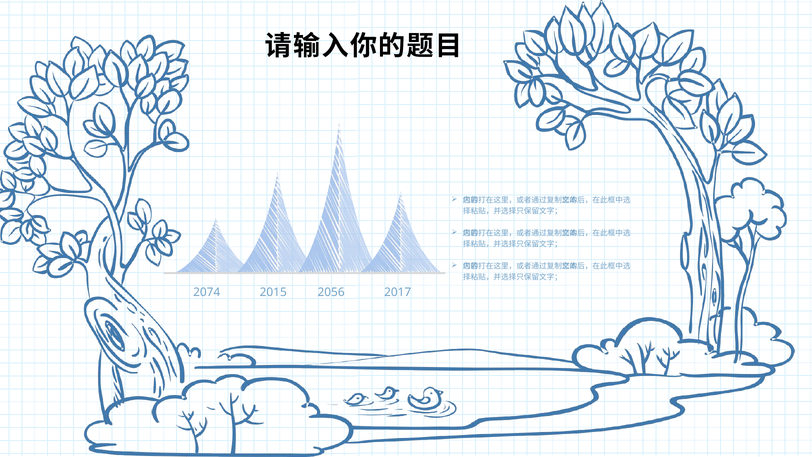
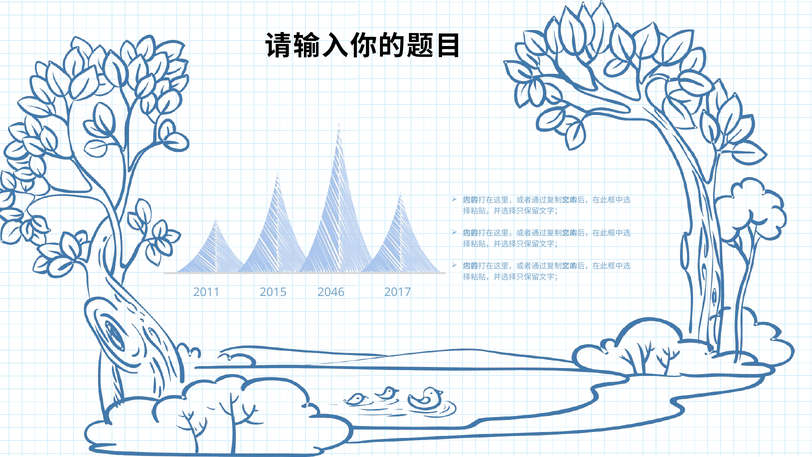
2074: 2074 -> 2011 (207, 292)
2056: 2056 -> 2046 (331, 292)
